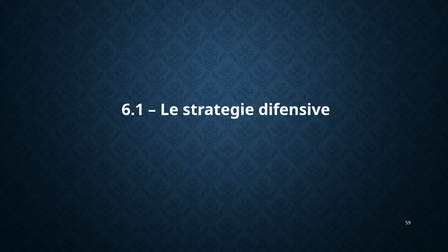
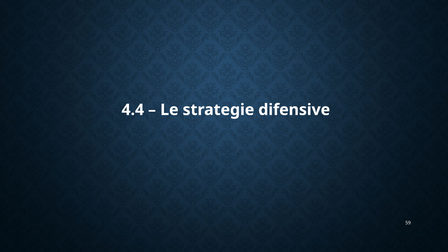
6.1: 6.1 -> 4.4 (133, 110)
